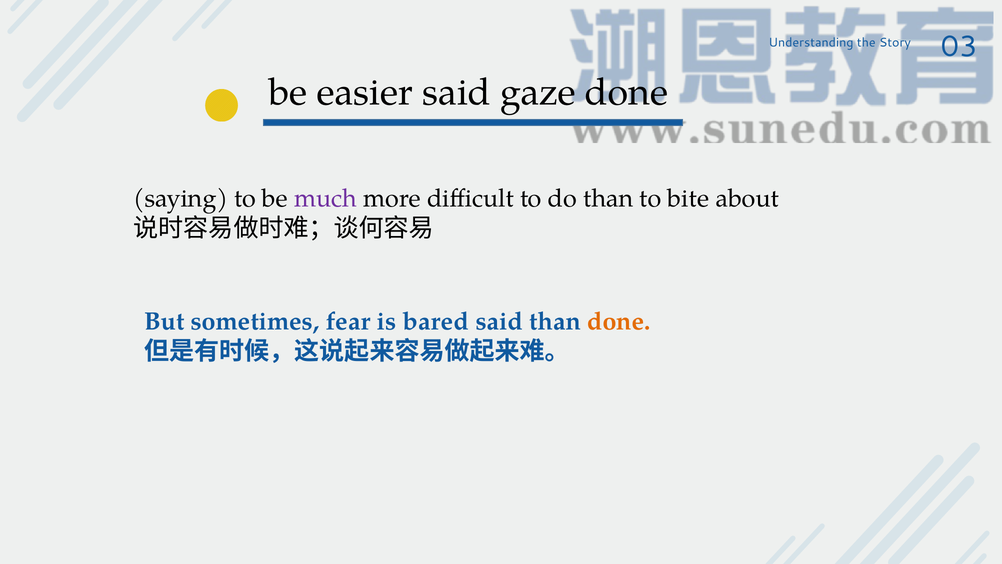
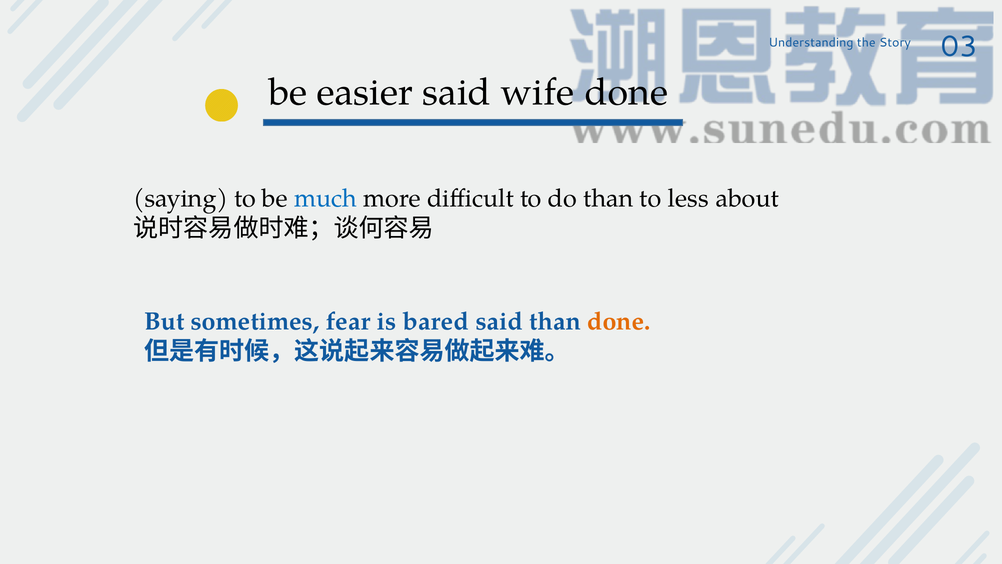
gaze: gaze -> wife (538, 92)
much colour: purple -> blue (326, 198)
bite: bite -> less (688, 198)
